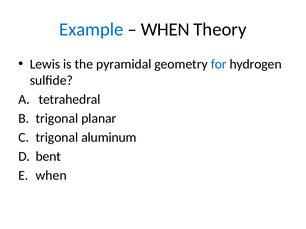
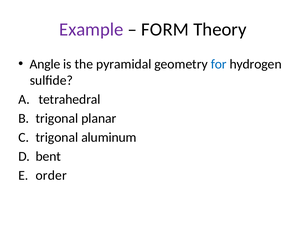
Example colour: blue -> purple (91, 30)
WHEN: WHEN -> FORM (165, 30)
Lewis: Lewis -> Angle (45, 64)
when: when -> order (51, 176)
